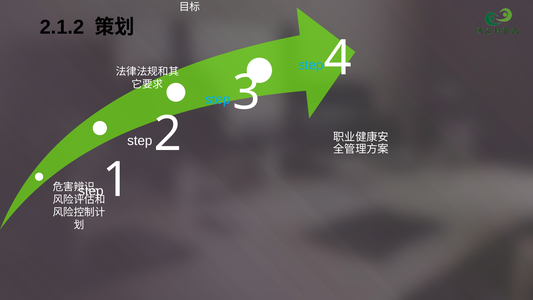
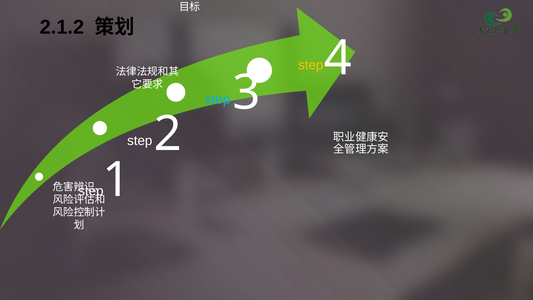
step colour: light blue -> yellow (311, 65)
